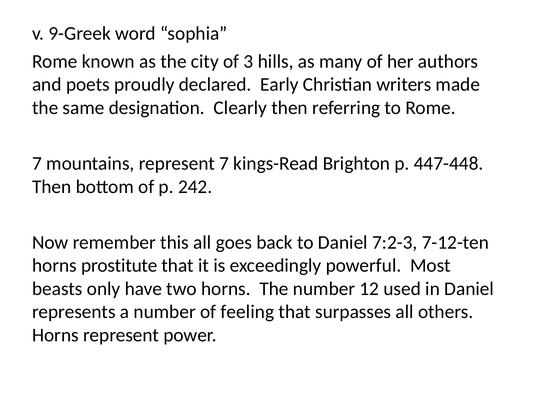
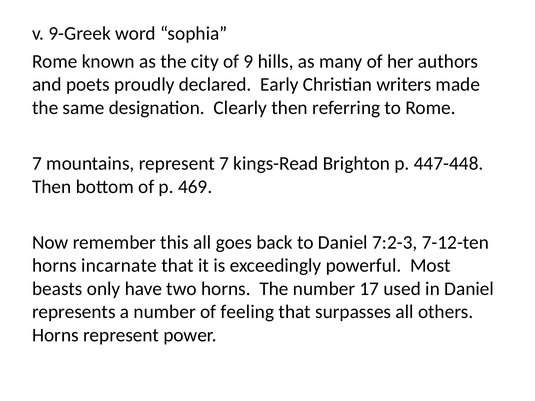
3: 3 -> 9 (248, 61)
242: 242 -> 469 (195, 187)
prostitute: prostitute -> incarnate (119, 266)
12: 12 -> 17 (369, 289)
